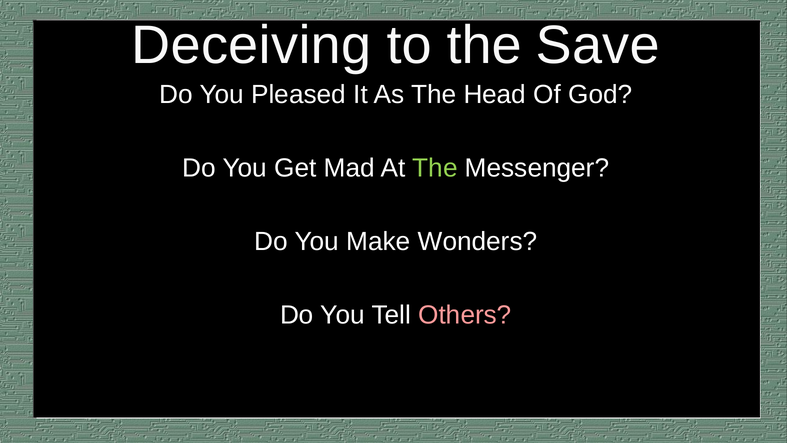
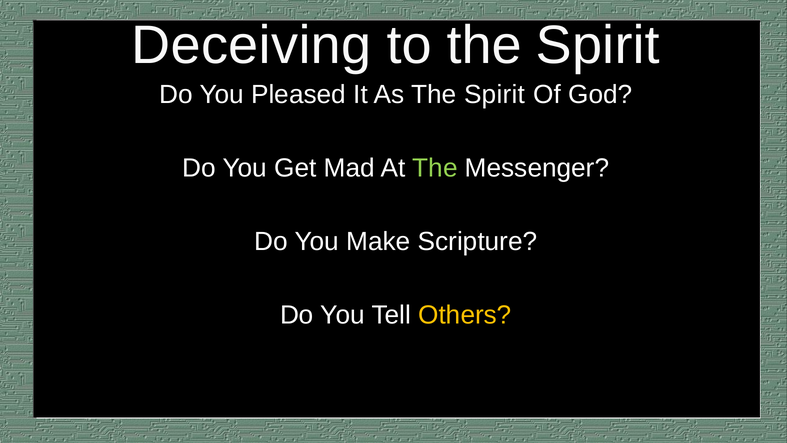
to the Save: Save -> Spirit (598, 46)
As The Head: Head -> Spirit (495, 94)
Wonders: Wonders -> Scripture (478, 241)
Others colour: pink -> yellow (465, 315)
